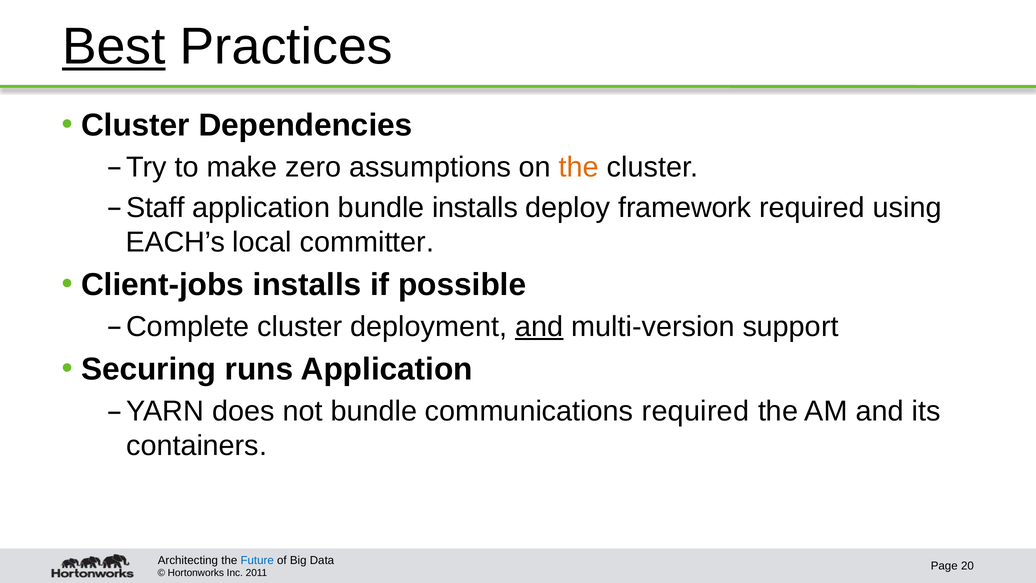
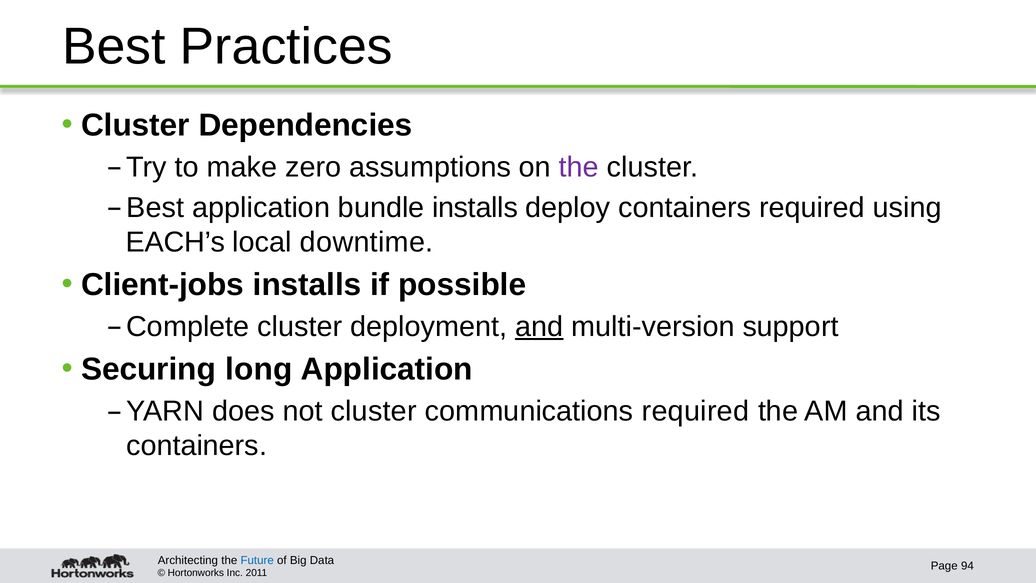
Best underline: present -> none (114, 47)
the colour: orange -> purple (579, 167)
Staff: Staff -> Best (155, 207)
deploy framework: framework -> containers (685, 207)
committer: committer -> downtime (367, 242)
runs: runs -> long (259, 369)
not bundle: bundle -> cluster (374, 411)
20: 20 -> 94 (967, 566)
